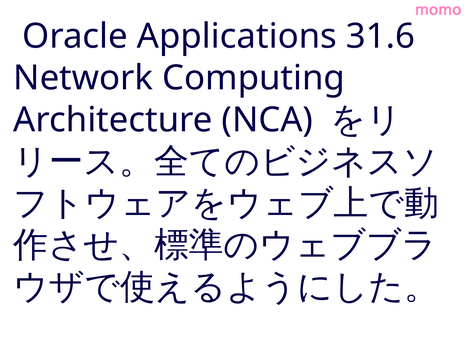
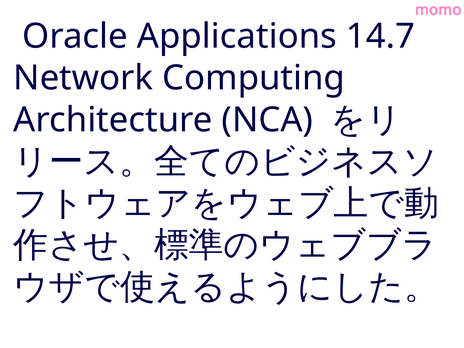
31.6: 31.6 -> 14.7 (380, 36)
